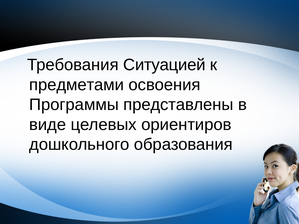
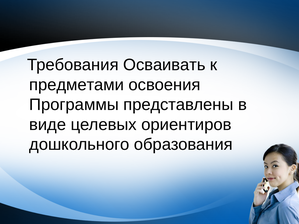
Ситуацией: Ситуацией -> Осваивать (164, 65)
